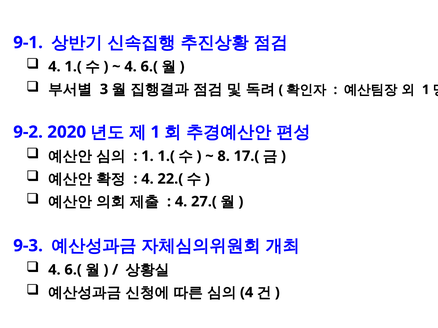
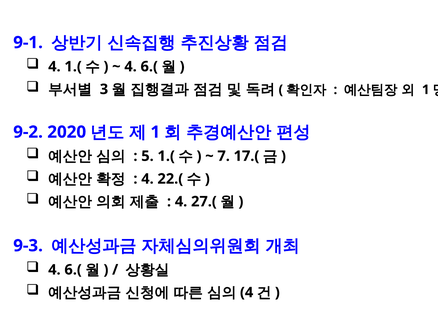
1: 1 -> 5 (147, 156)
8: 8 -> 7 (224, 156)
